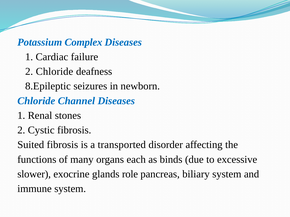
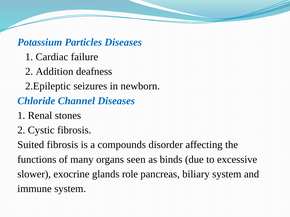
Complex: Complex -> Particles (83, 42)
2 Chloride: Chloride -> Addition (55, 72)
8.Epileptic: 8.Epileptic -> 2.Epileptic (48, 86)
transported: transported -> compounds (122, 145)
each: each -> seen (136, 160)
